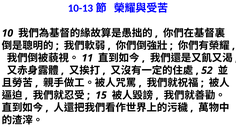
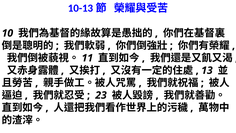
52: 52 -> 13 (207, 70)
15: 15 -> 23 (101, 95)
